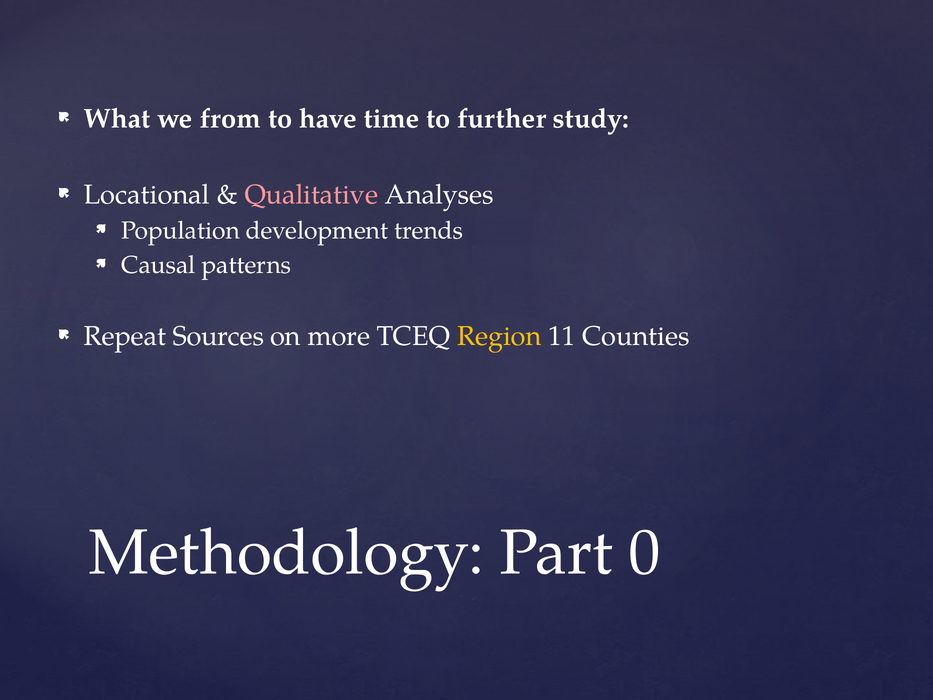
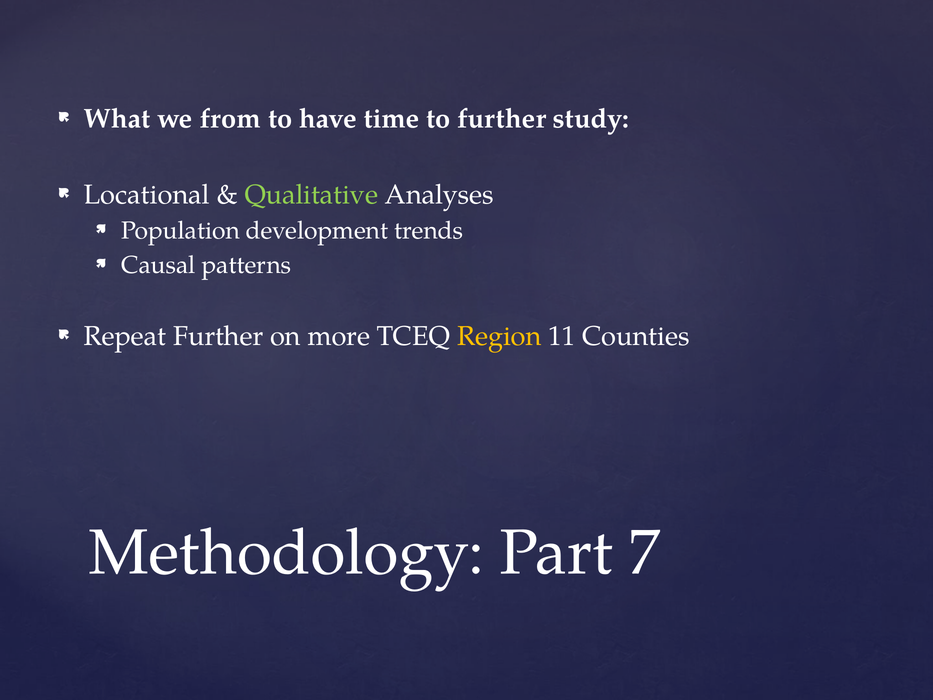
Qualitative colour: pink -> light green (311, 195)
Repeat Sources: Sources -> Further (218, 336)
0: 0 -> 7 (645, 553)
